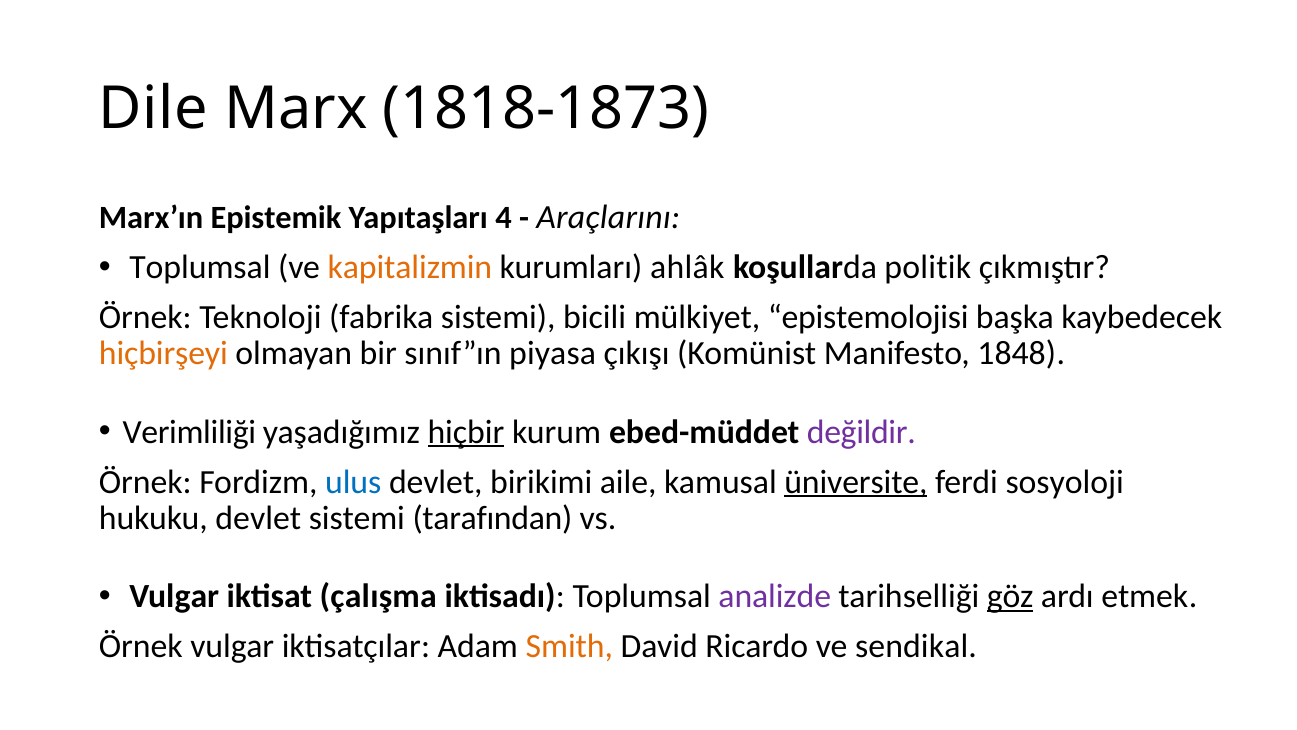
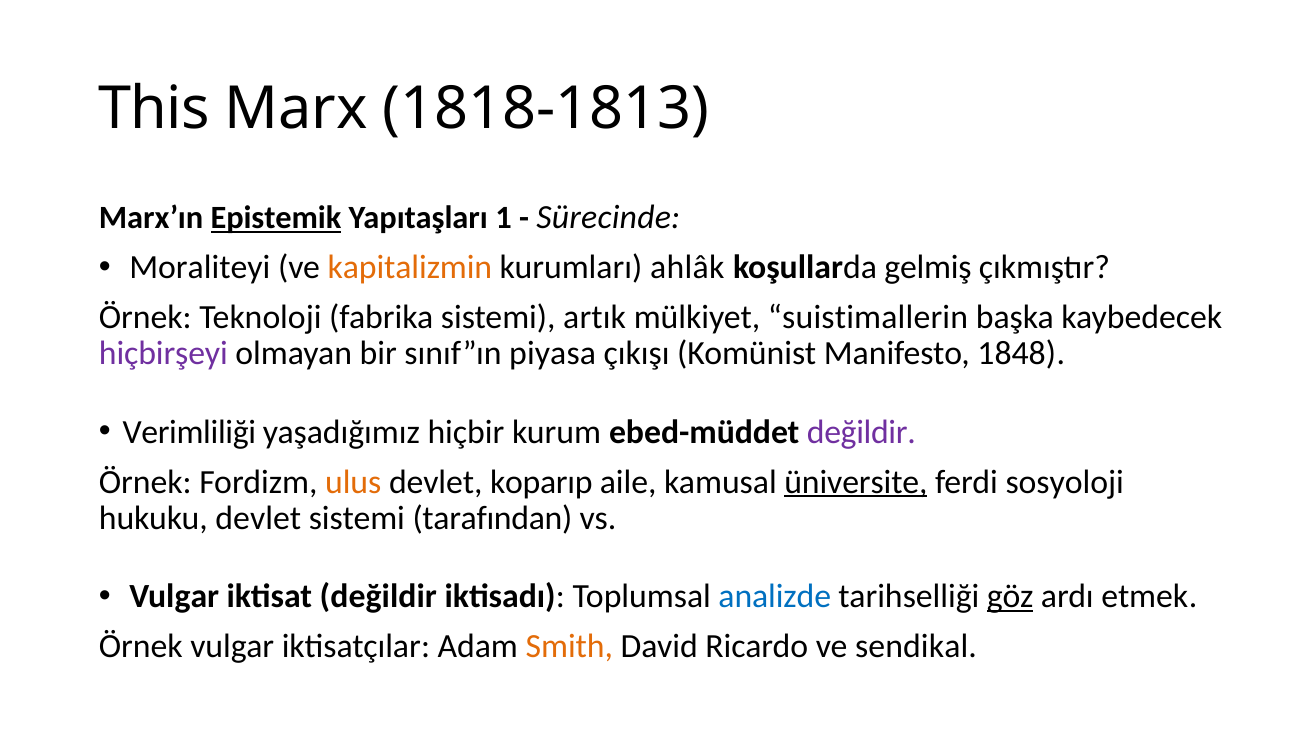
Dile: Dile -> This (154, 109)
1818-1873: 1818-1873 -> 1818-1813 (546, 109)
Epistemik underline: none -> present (276, 218)
4: 4 -> 1 (504, 218)
Araçlarını: Araçlarını -> Sürecinde (608, 217)
Toplumsal: Toplumsal -> Moraliteyi (200, 267)
politik: politik -> gelmiş (928, 267)
bicili: bicili -> artık (595, 317)
epistemolojisi: epistemolojisi -> suistimallerin (868, 317)
hiçbirşeyi colour: orange -> purple (163, 354)
hiçbir underline: present -> none (466, 432)
ulus colour: blue -> orange (353, 482)
birikimi: birikimi -> koparıp (541, 482)
iktisat çalışma: çalışma -> değildir (378, 596)
analizde colour: purple -> blue (775, 596)
